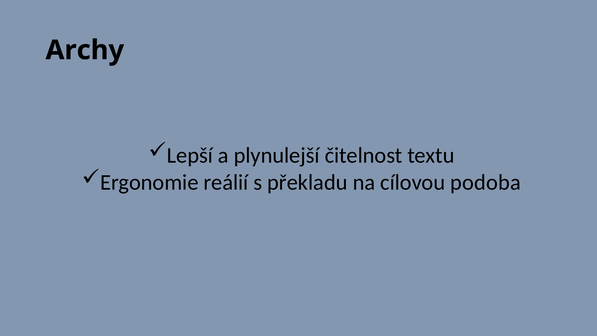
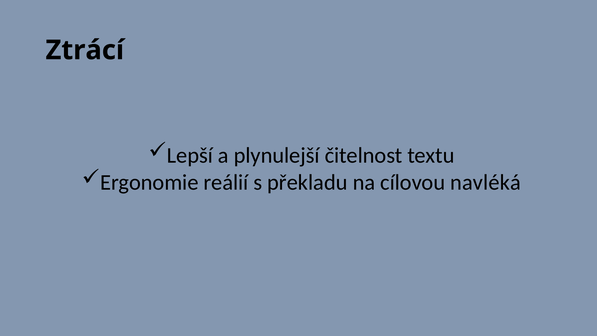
Archy: Archy -> Ztrácí (85, 50)
podoba: podoba -> navléká (485, 182)
